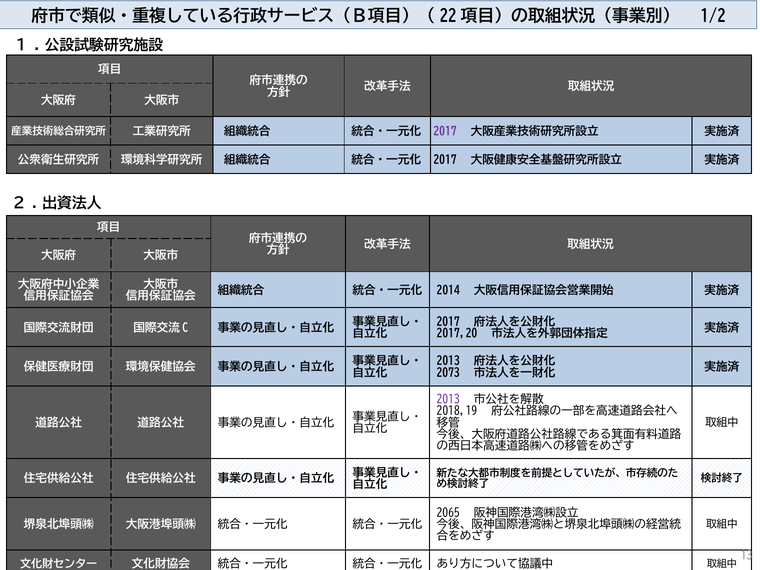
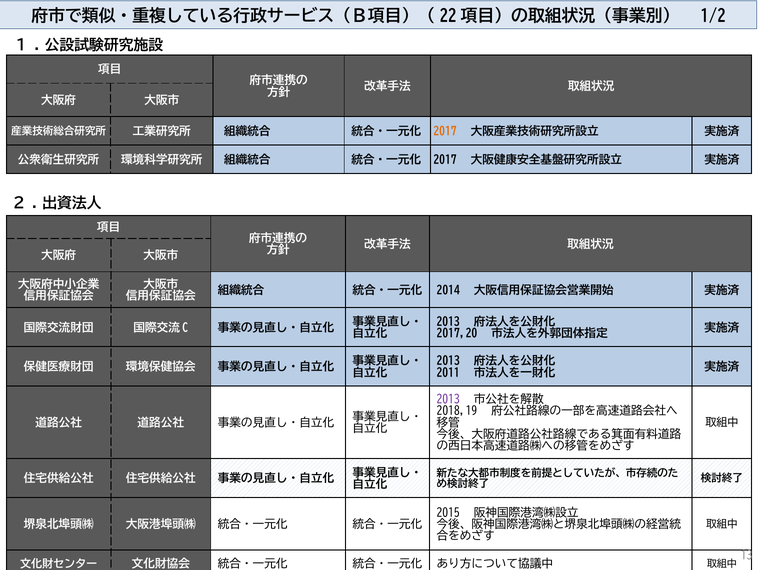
2017 colour: purple -> orange (445, 131)
2017: 2017 -> 2013 (448, 322)
2073: 2073 -> 2011 (448, 373)
2065: 2065 -> 2015 (448, 513)
